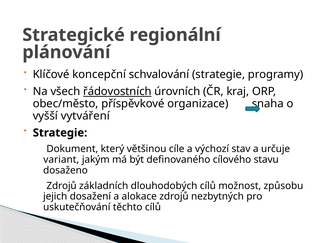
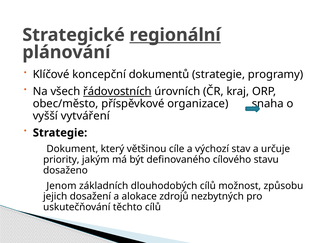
regionální underline: none -> present (175, 35)
schvalování: schvalování -> dokumentů (159, 75)
variant: variant -> priority (61, 160)
Zdrojů: Zdrojů -> Jenom (61, 186)
